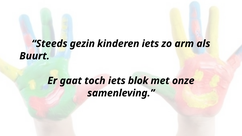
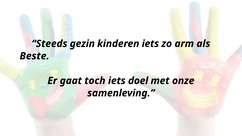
Buurt: Buurt -> Beste (35, 56)
blok: blok -> doel (138, 81)
